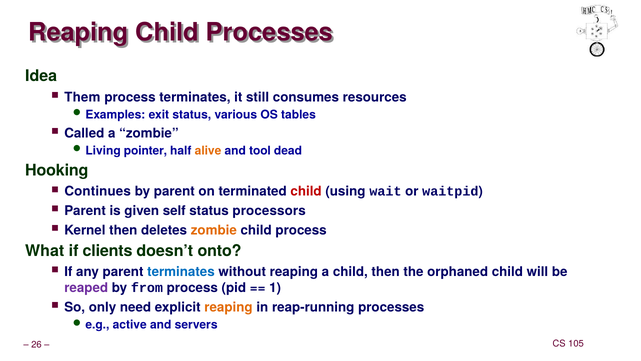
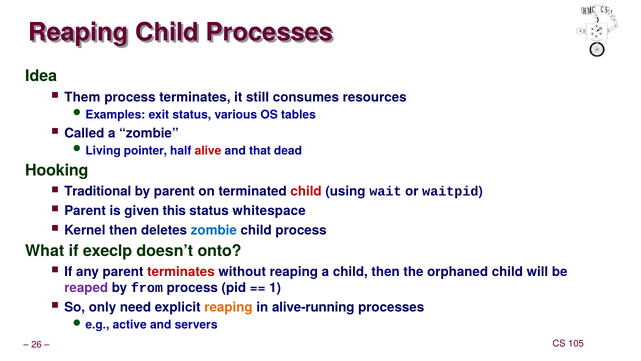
alive colour: orange -> red (208, 150)
tool: tool -> that (260, 150)
Continues: Continues -> Traditional (98, 191)
self: self -> this (174, 211)
processors: processors -> whitespace (269, 211)
zombie colour: orange -> blue (214, 230)
clients: clients -> execlp (108, 250)
terminates colour: blue -> red (181, 272)
reap-running: reap-running -> alive-running (313, 307)
